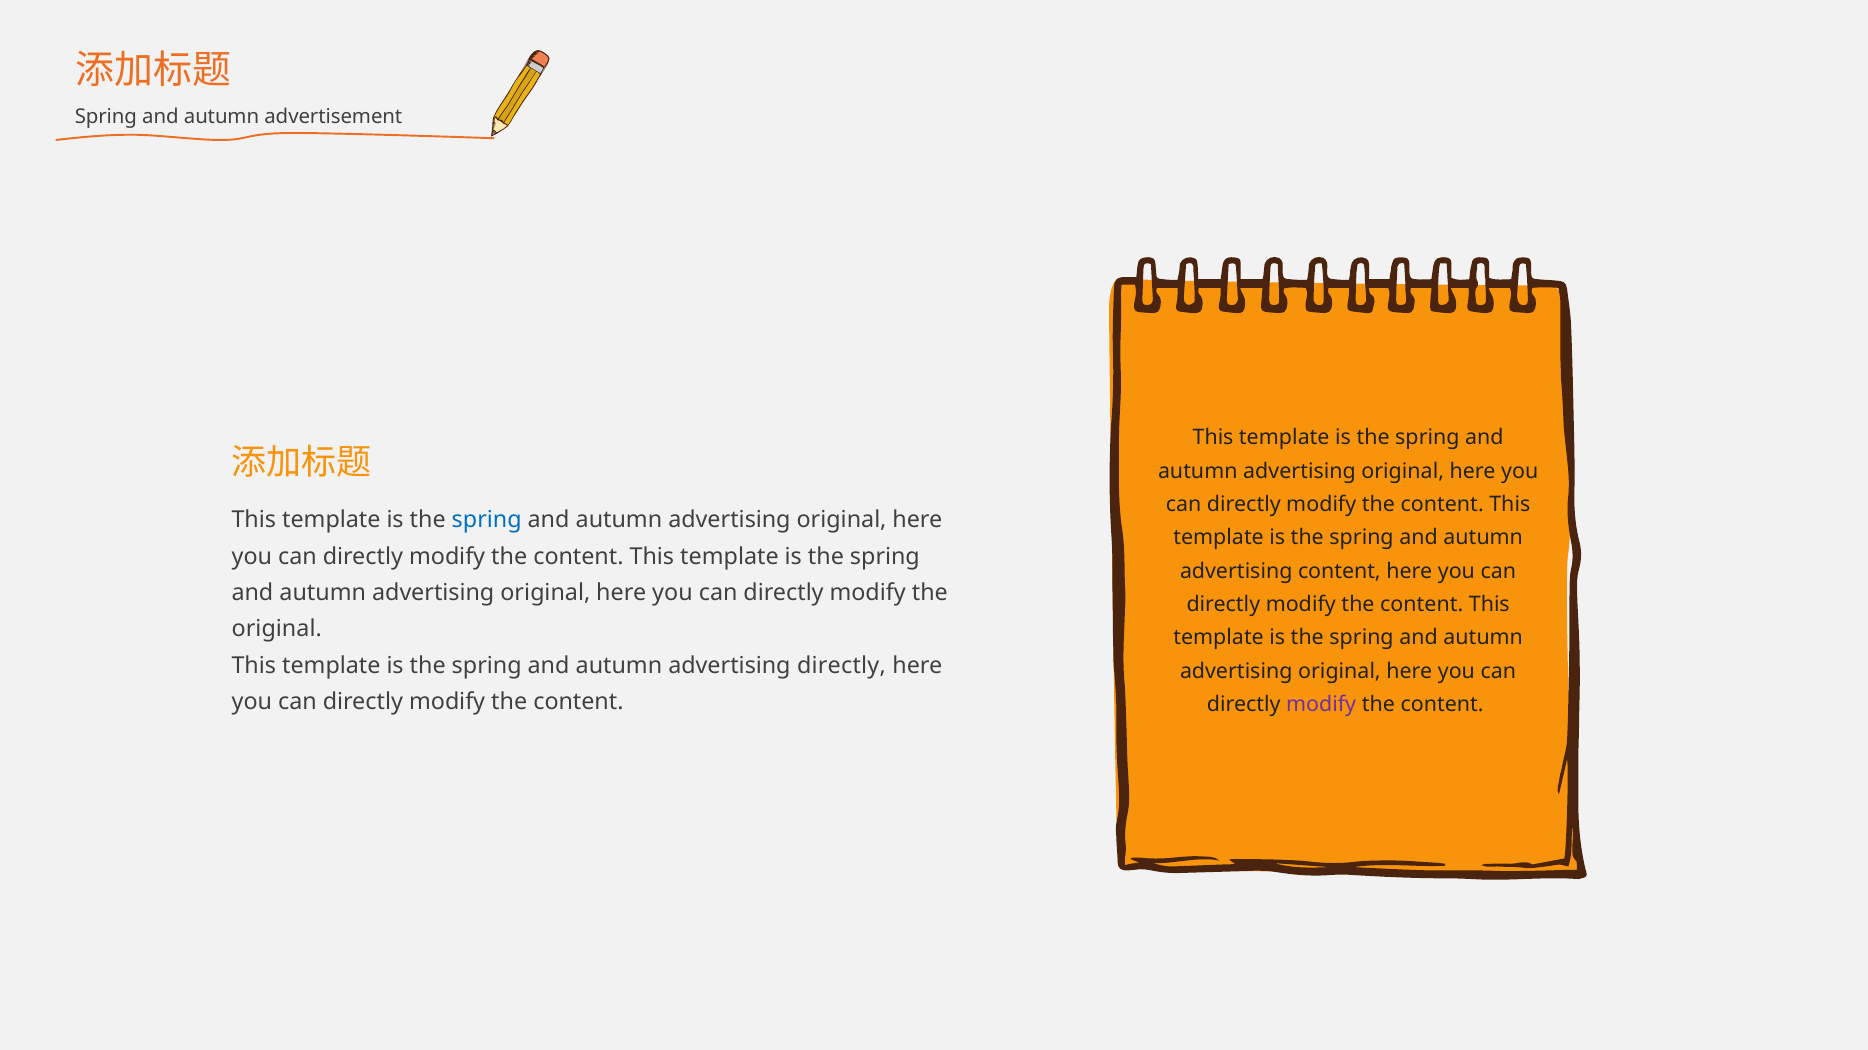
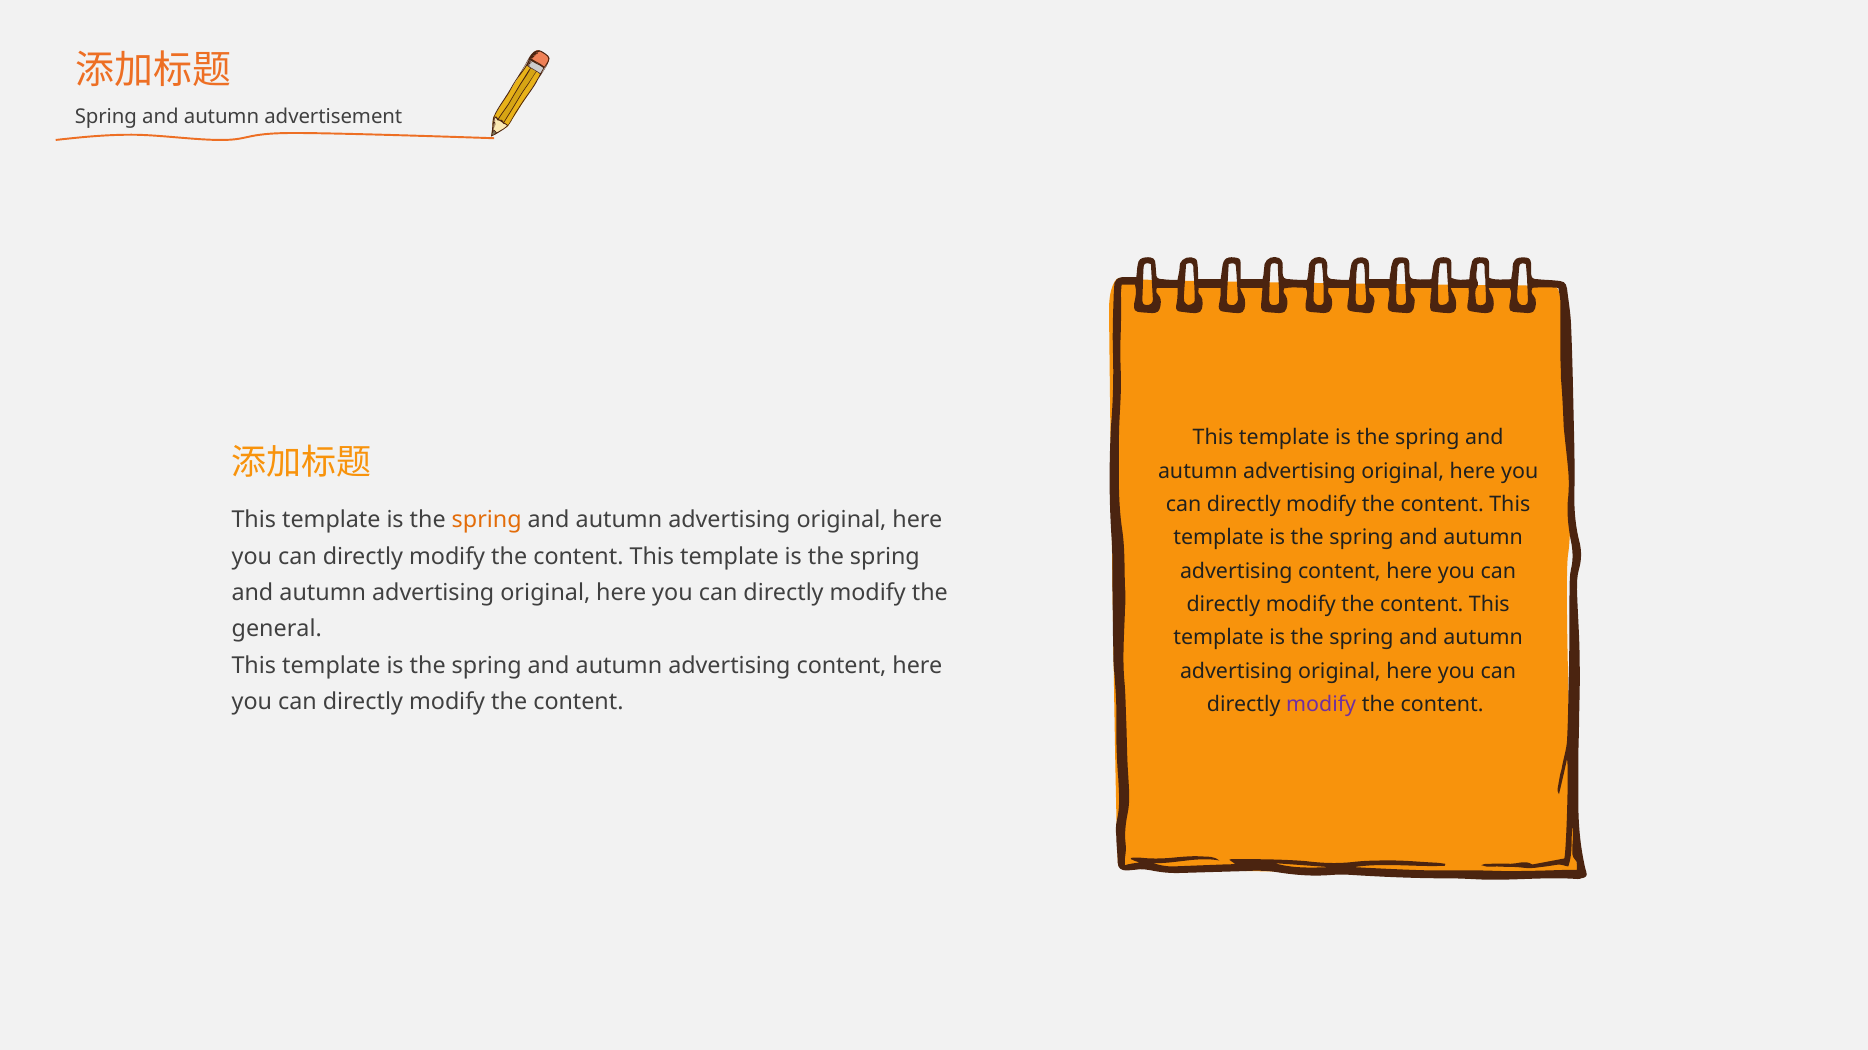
spring colour: blue -> orange (487, 520)
original: original -> general (277, 630)
directly: directly -> content (842, 666)
